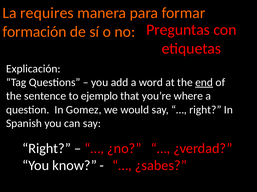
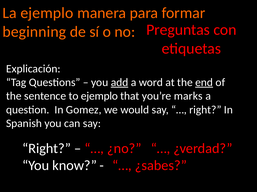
La requires: requires -> ejemplo (47, 13)
formación: formación -> beginning (34, 32)
add underline: none -> present (120, 83)
where: where -> marks (188, 96)
